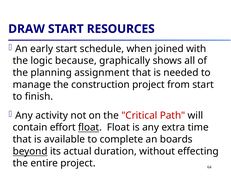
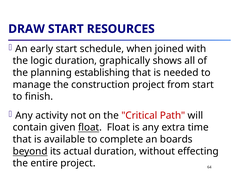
logic because: because -> duration (76, 61)
assignment: assignment -> establishing (102, 72)
effort: effort -> given (63, 127)
